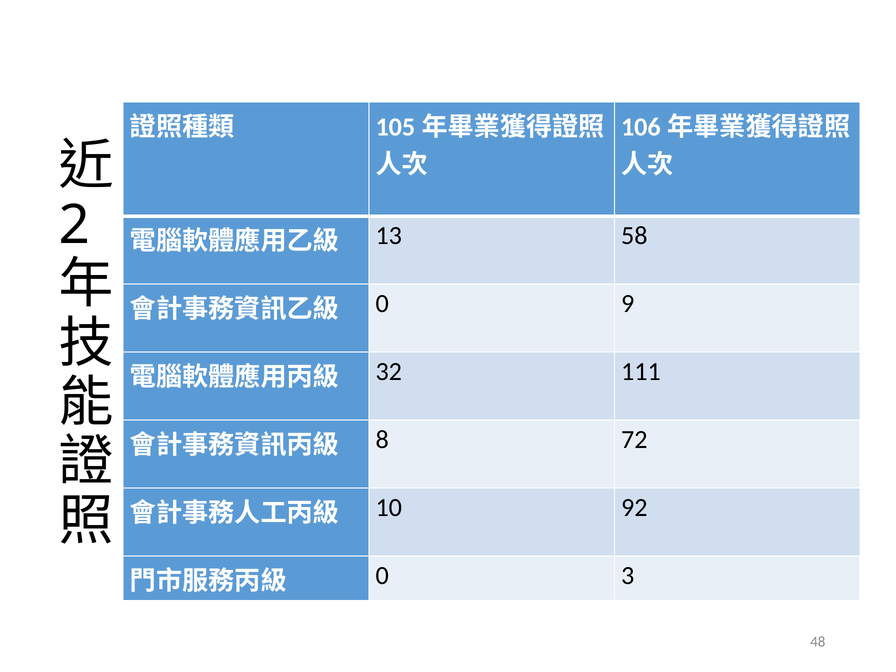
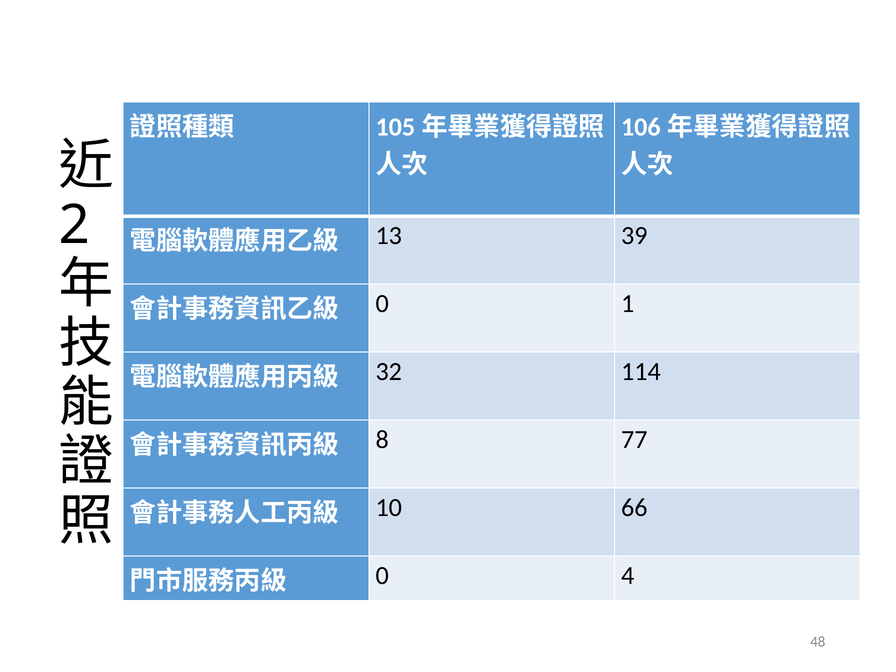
58: 58 -> 39 (634, 236)
9: 9 -> 1 (628, 304)
111: 111 -> 114 (641, 372)
72: 72 -> 77 (634, 440)
92: 92 -> 66 (634, 508)
3: 3 -> 4 (628, 576)
